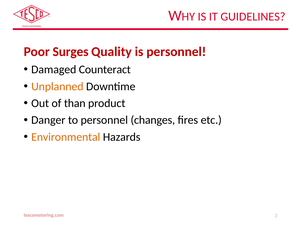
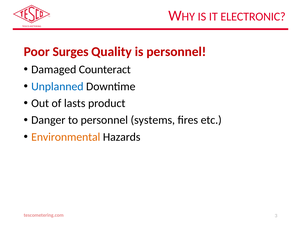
GUIDELINES: GUIDELINES -> ELECTRONIC (253, 17)
Unplanned colour: orange -> blue (57, 86)
than: than -> lasts (75, 103)
changes: changes -> systems (153, 120)
